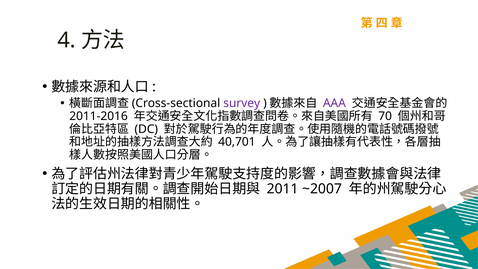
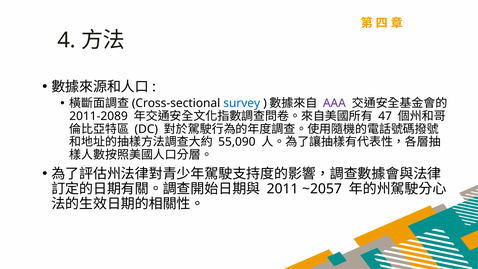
survey colour: purple -> blue (242, 103)
2011-2016: 2011-2016 -> 2011-2089 (99, 116)
70: 70 -> 47 (385, 116)
40,701: 40,701 -> 55,090 (237, 142)
~2007: ~2007 -> ~2057 (322, 189)
